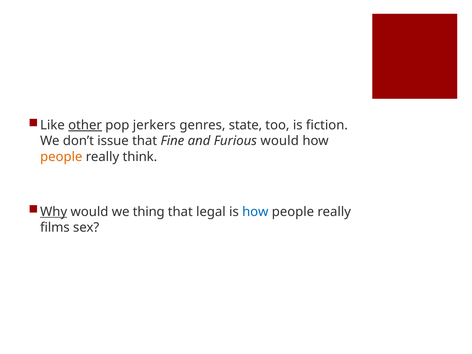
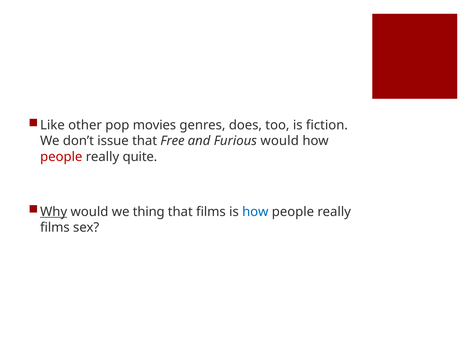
other underline: present -> none (85, 125)
jerkers: jerkers -> movies (154, 125)
state: state -> does (245, 125)
Fine: Fine -> Free (172, 141)
people colour: orange -> red (61, 157)
think: think -> quite (140, 157)
that legal: legal -> films (211, 212)
